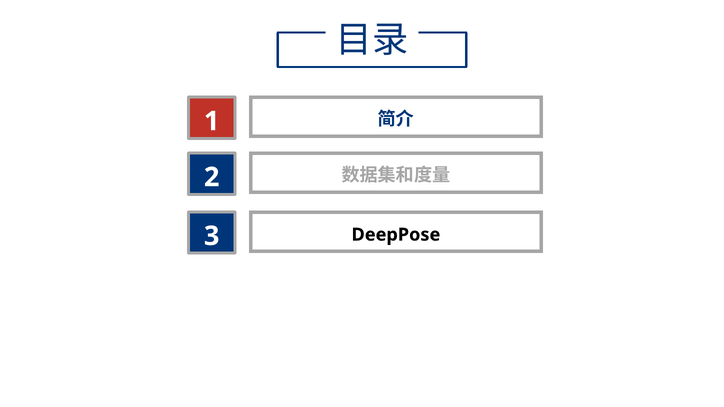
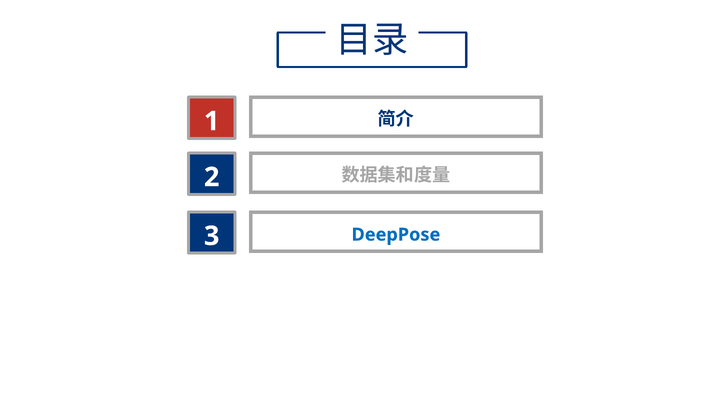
DeepPose colour: black -> blue (396, 235)
